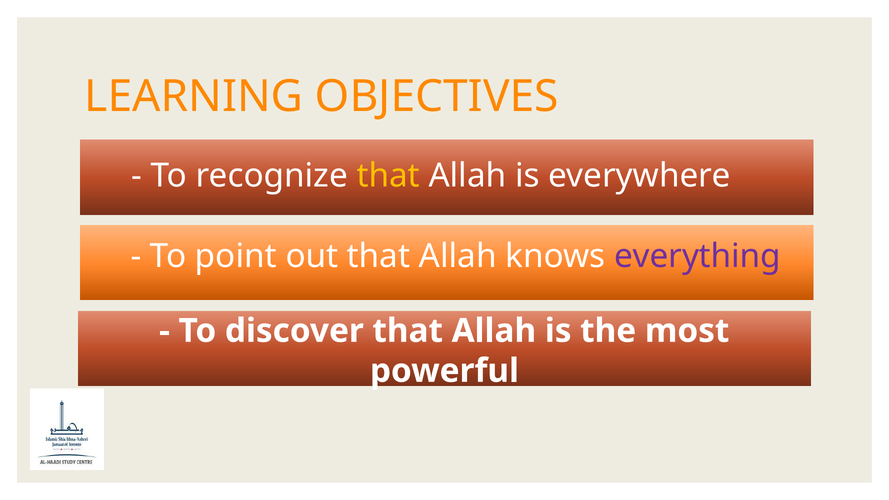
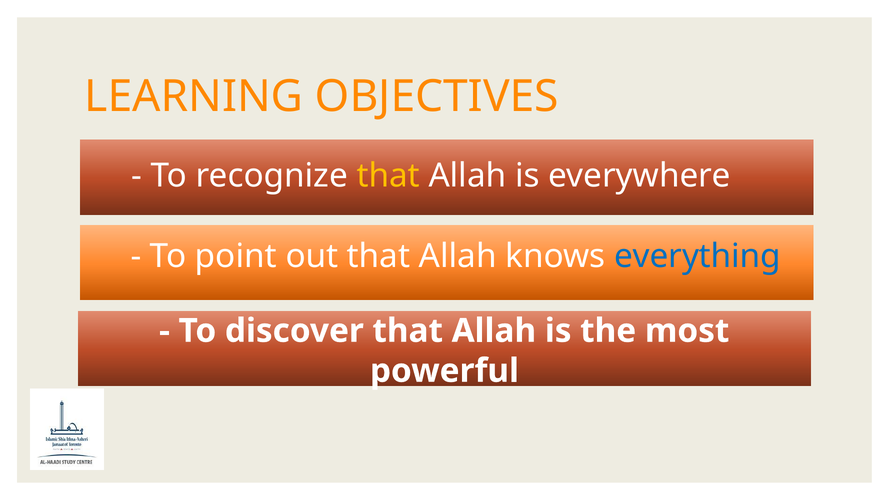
everything colour: purple -> blue (698, 256)
